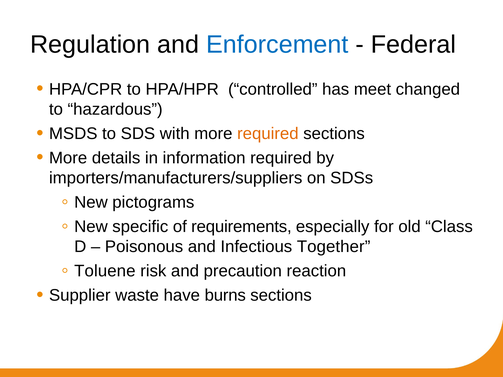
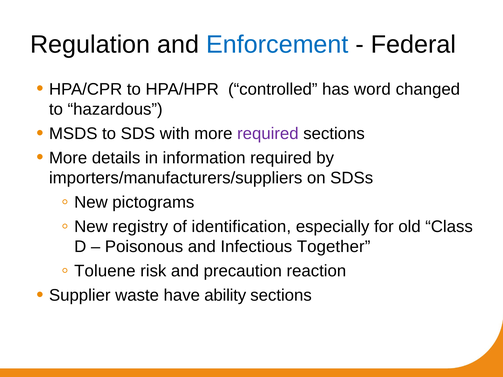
meet: meet -> word (372, 89)
required colour: orange -> purple (268, 134)
specific: specific -> registry (140, 227)
requirements: requirements -> identification (241, 227)
burns: burns -> ability (225, 295)
